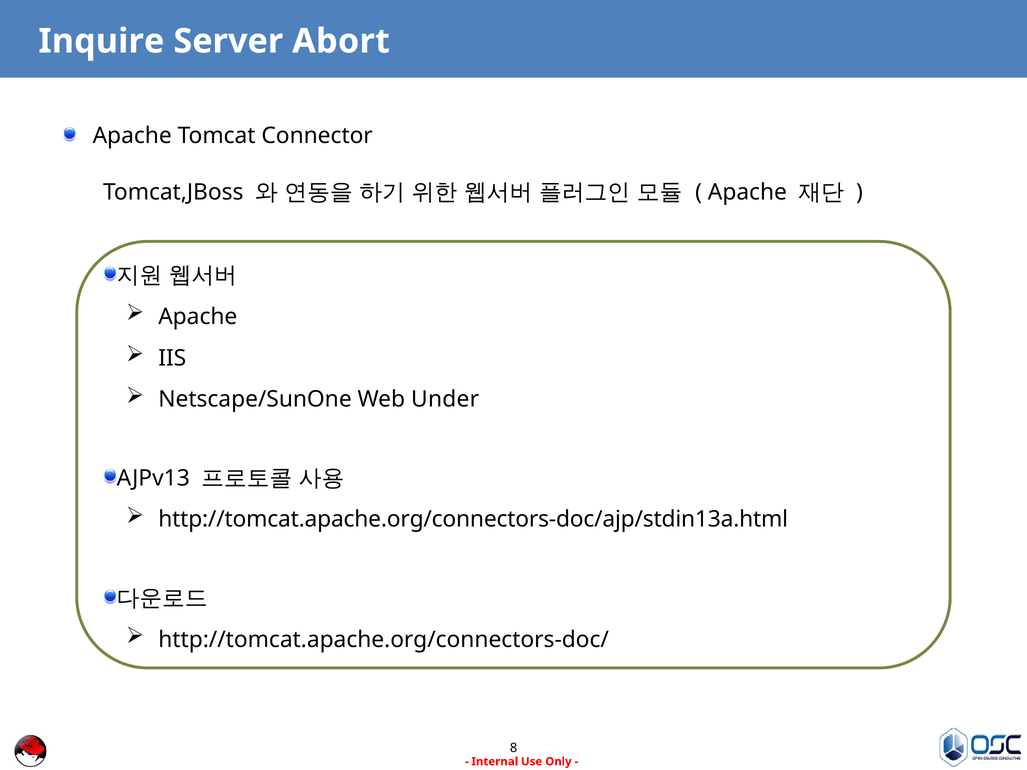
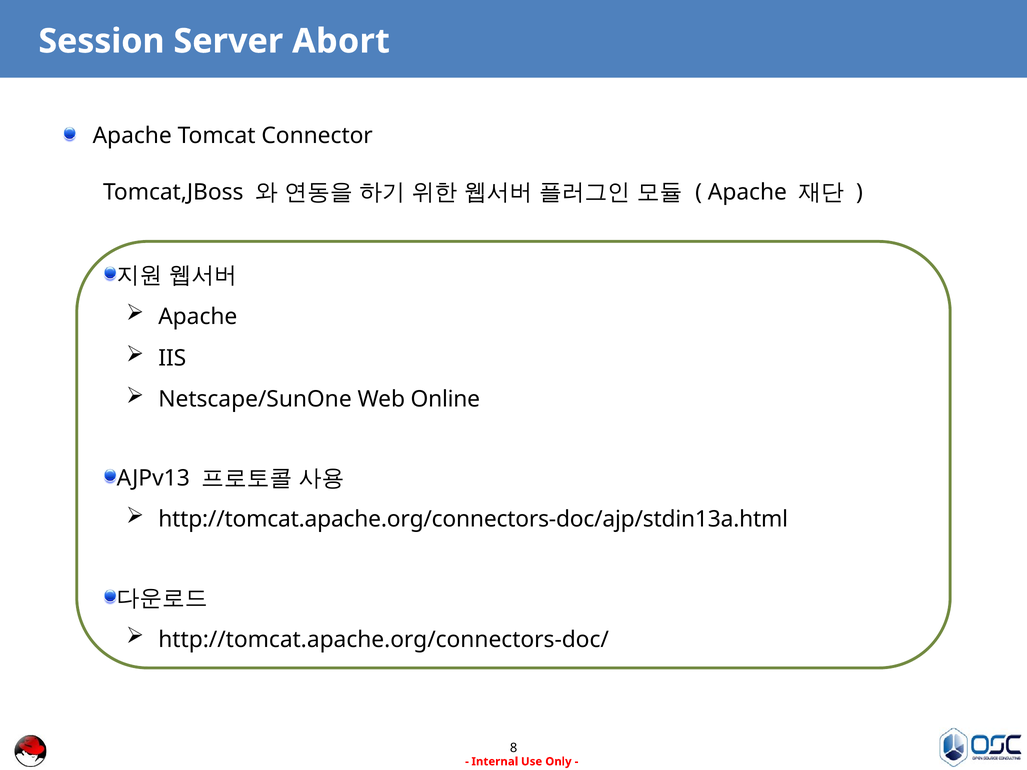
Inquire: Inquire -> Session (101, 41)
Under: Under -> Online (445, 400)
